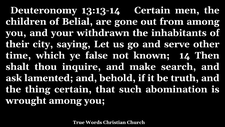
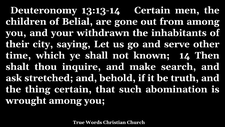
false: false -> shall (97, 55)
lamented: lamented -> stretched (49, 78)
